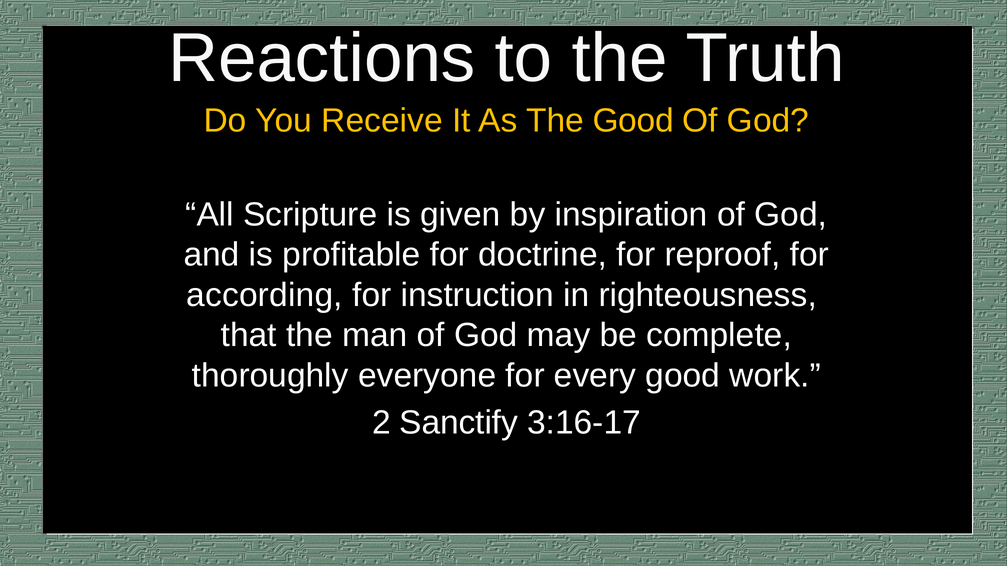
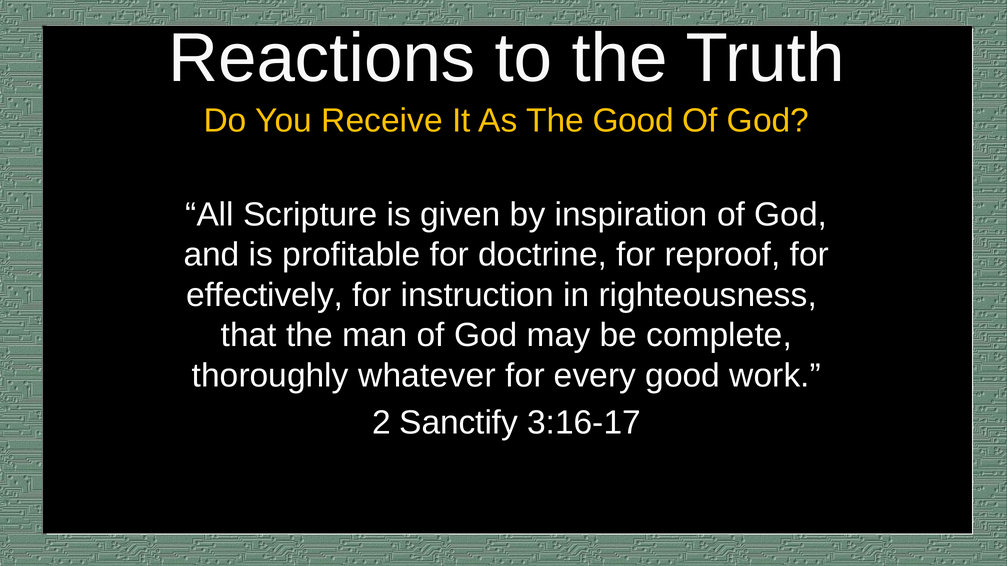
according: according -> effectively (265, 295)
everyone: everyone -> whatever (427, 376)
